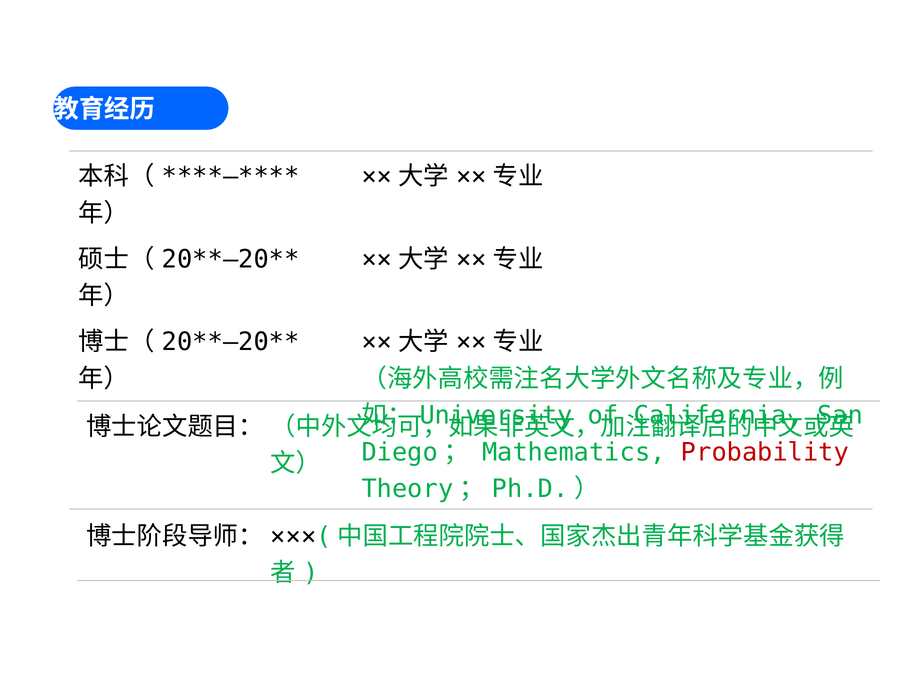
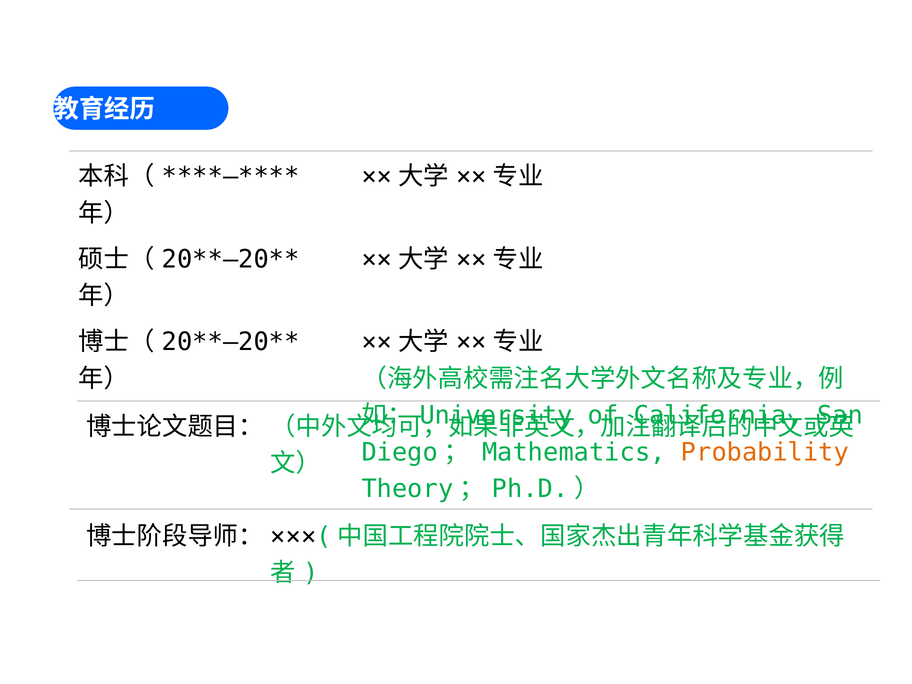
Probability colour: red -> orange (765, 452)
